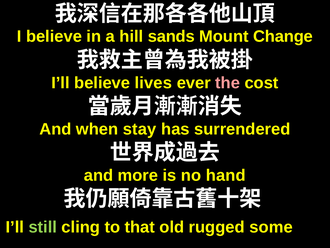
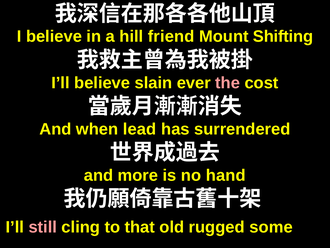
sands: sands -> friend (171, 36)
Change: Change -> Shifting (283, 36)
lives: lives -> slain (153, 83)
stay: stay -> lead (140, 129)
still colour: light green -> pink (43, 227)
